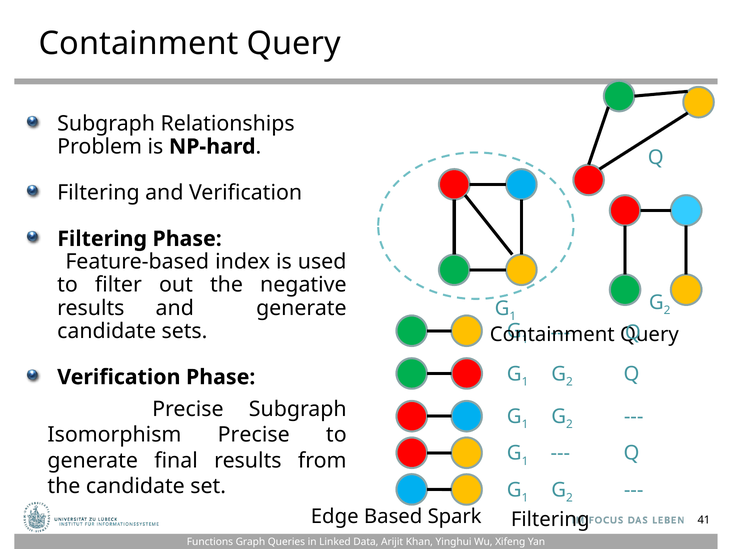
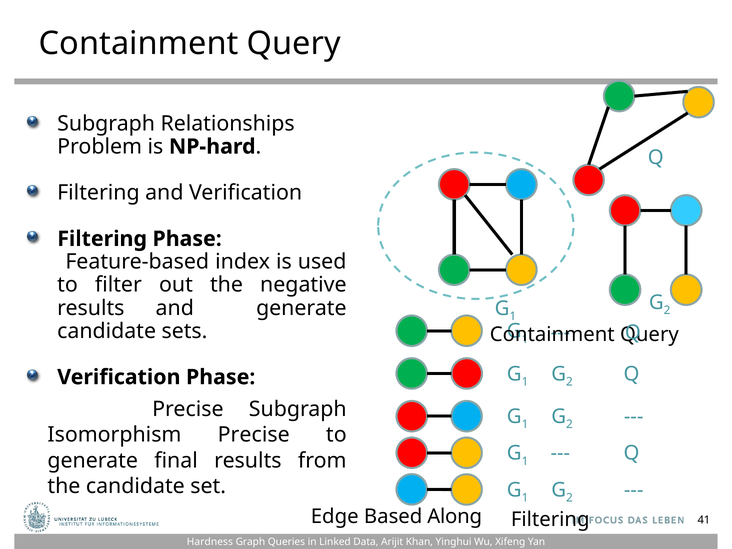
Spark: Spark -> Along (455, 517)
Functions: Functions -> Hardness (210, 542)
